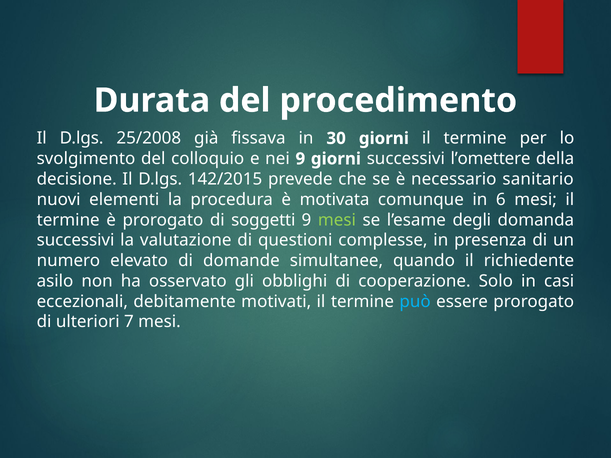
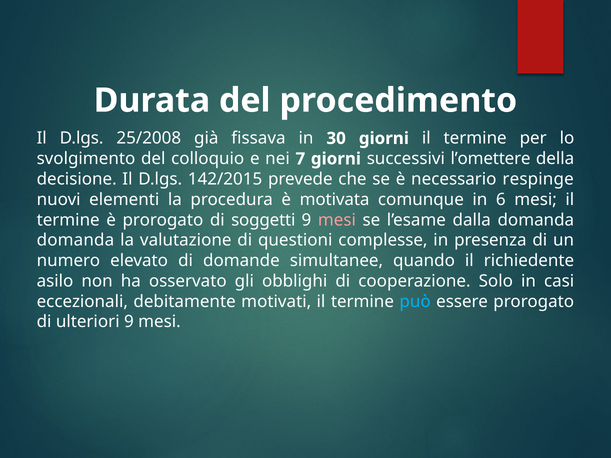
nei 9: 9 -> 7 (300, 159)
sanitario: sanitario -> respinge (538, 179)
mesi colour: light green -> pink (337, 220)
degli: degli -> dalla (472, 220)
successivi: successivi -> domanda (75, 240)
ulteriori 7: 7 -> 9 (129, 322)
